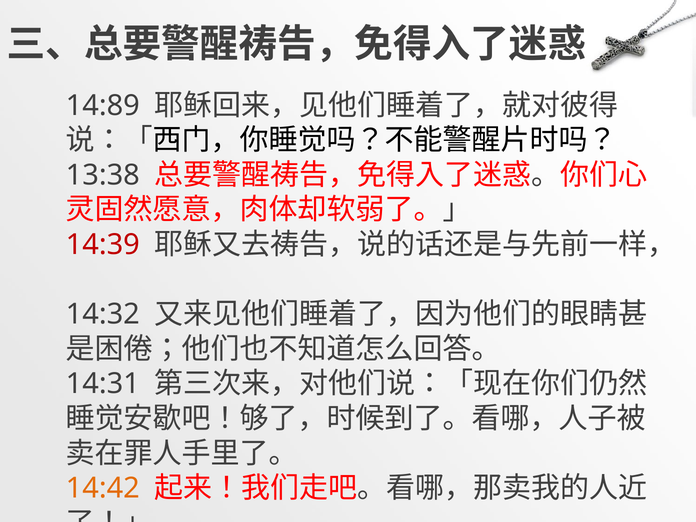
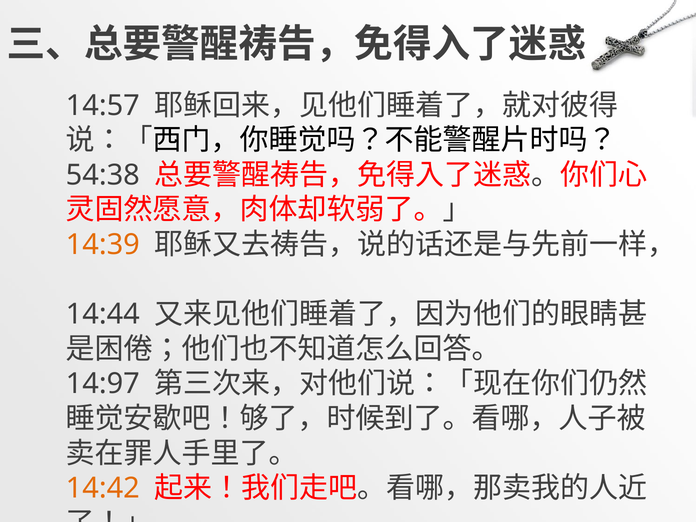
14:89: 14:89 -> 14:57 (103, 106)
13:38: 13:38 -> 54:38 (103, 175)
14:39 colour: red -> orange (103, 245)
14:32: 14:32 -> 14:44 (103, 314)
14:31: 14:31 -> 14:97 (103, 384)
